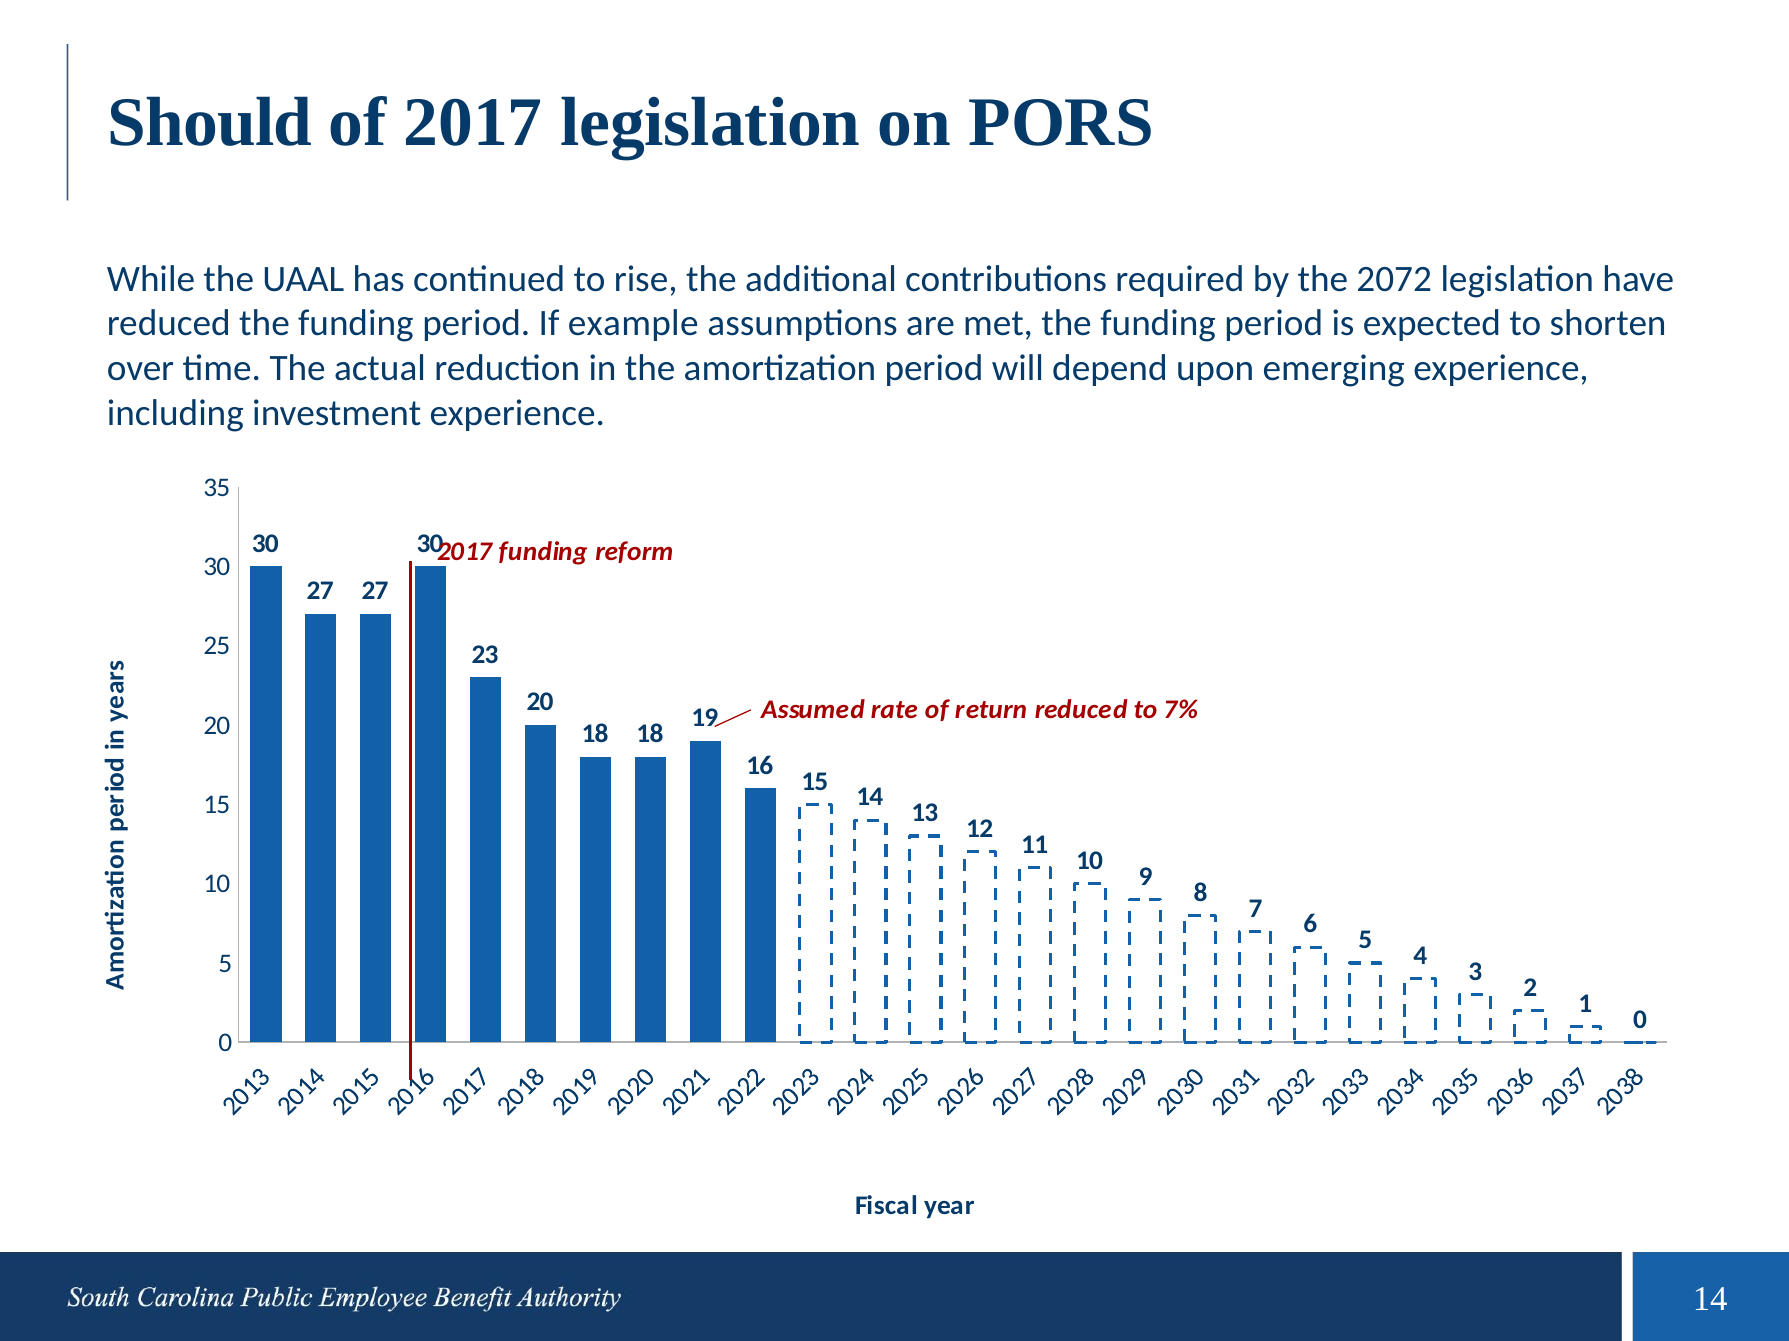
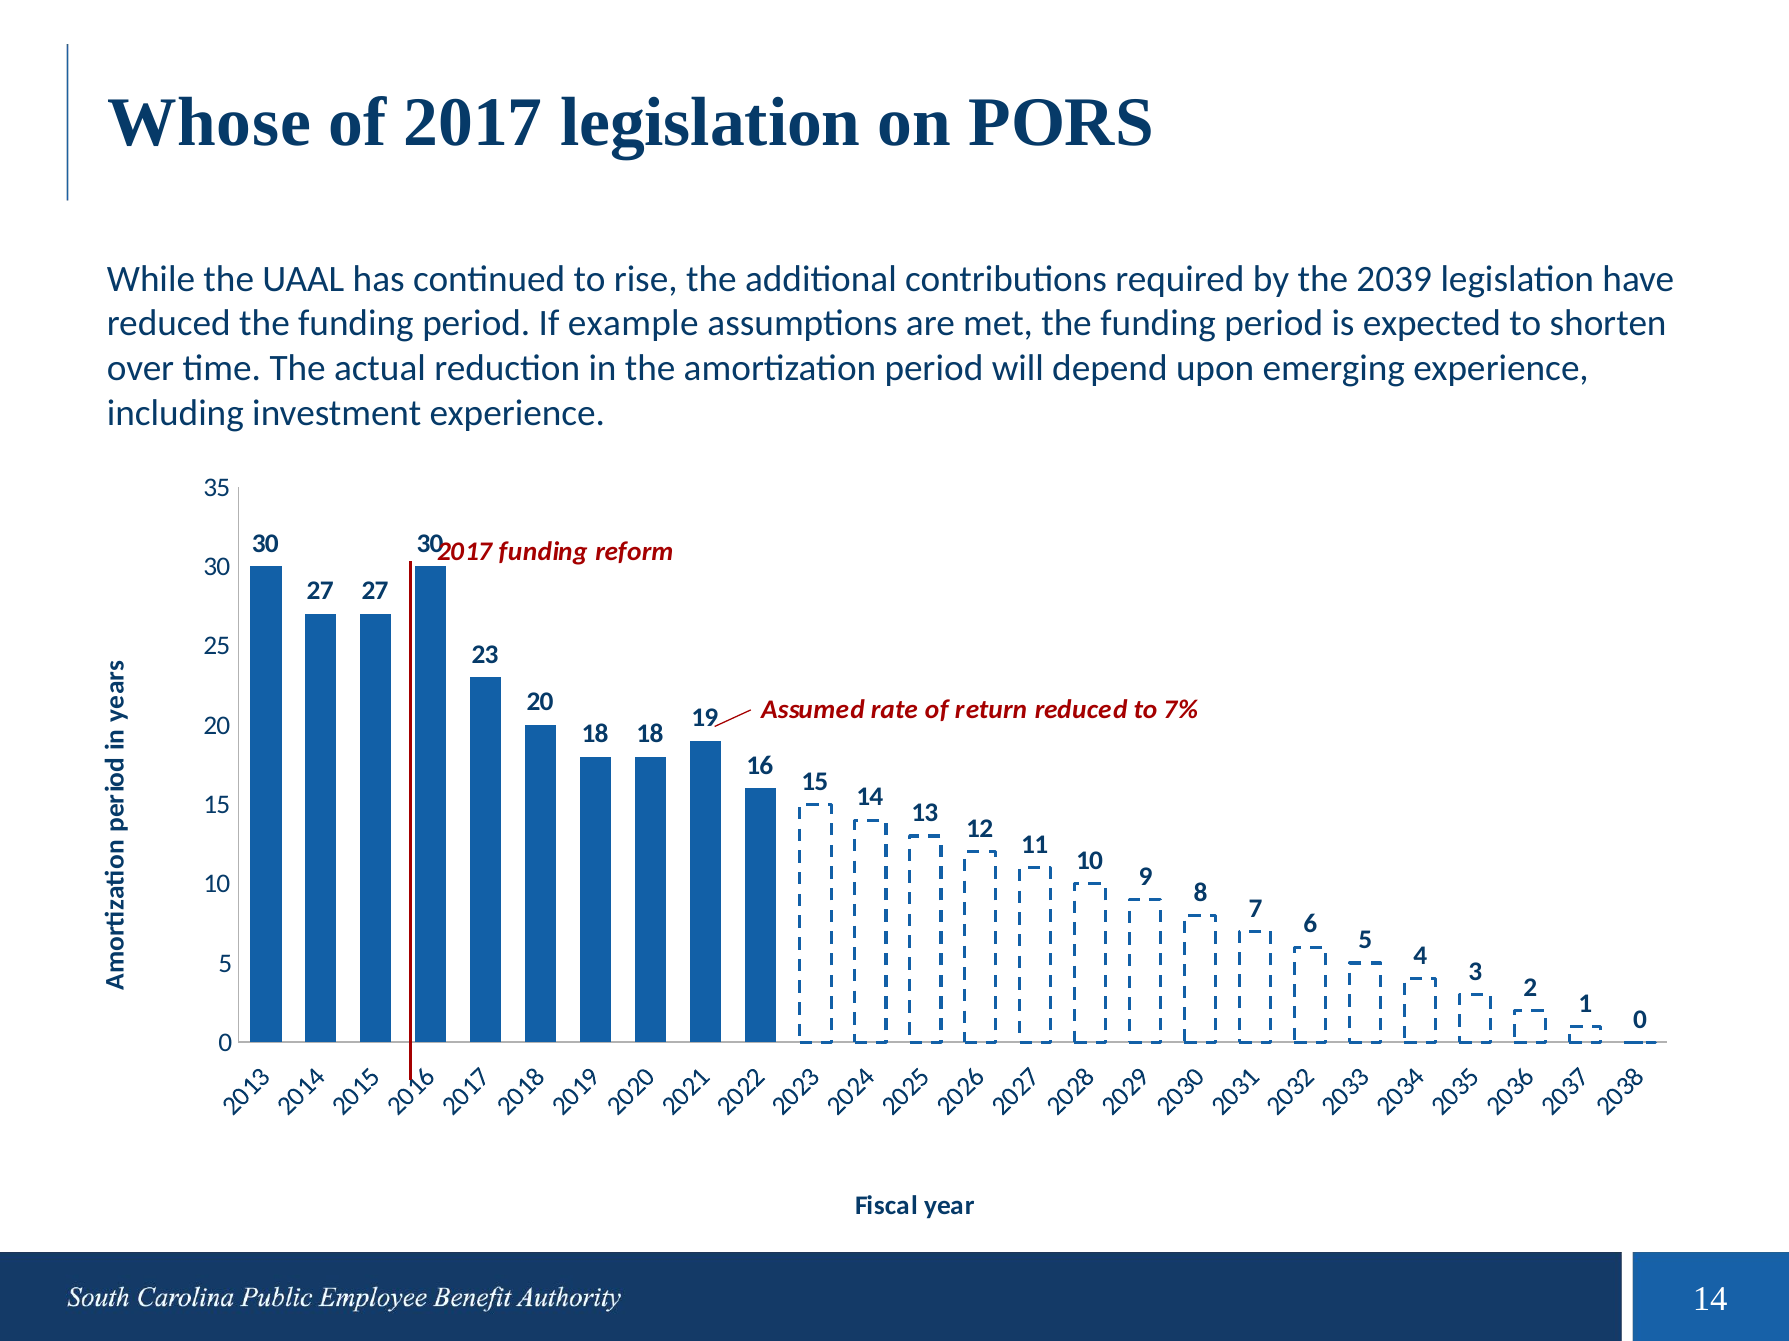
Should: Should -> Whose (209, 123)
2072: 2072 -> 2039 (1394, 279)
